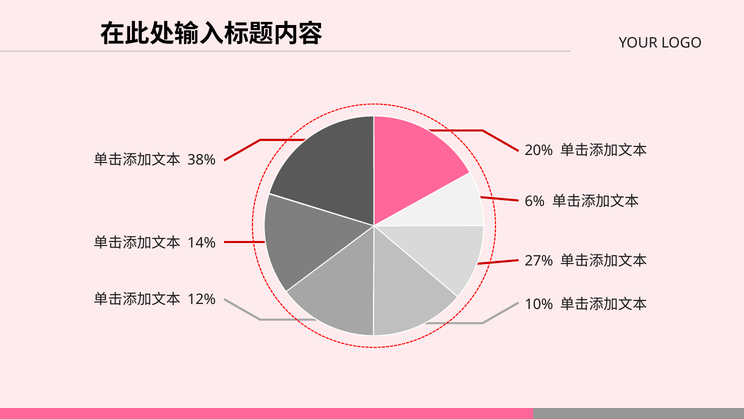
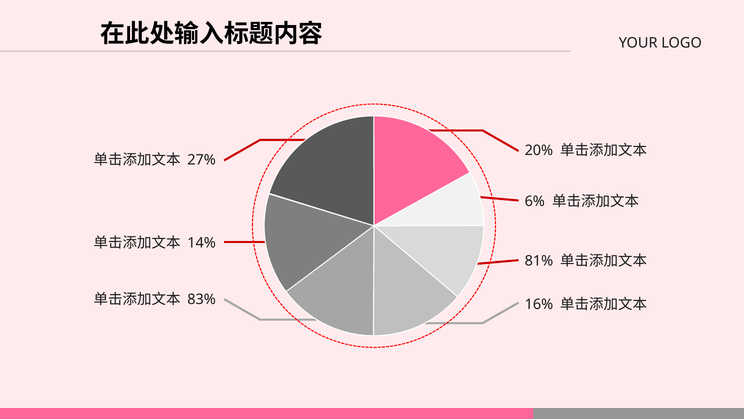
38%: 38% -> 27% (202, 160)
27%: 27% -> 81% (539, 261)
12%: 12% -> 83% (202, 299)
10%: 10% -> 16% (539, 304)
